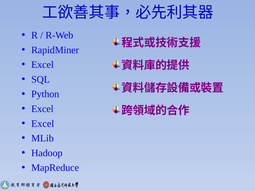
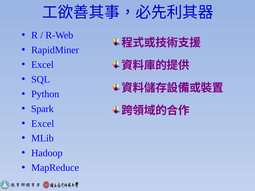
Excel: Excel -> Spark (42, 109)
